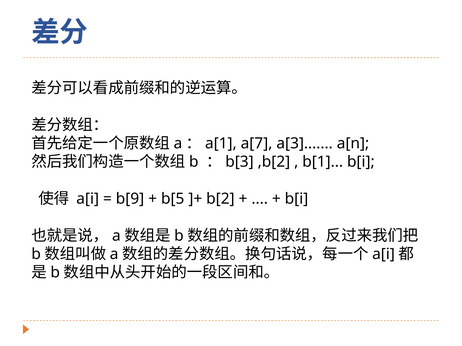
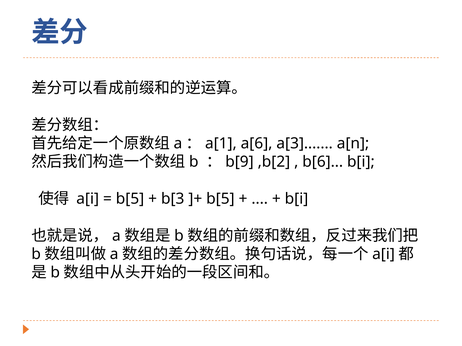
a[7: a[7 -> a[6 (257, 144)
b[3: b[3 -> b[9 (240, 162)
b[1: b[1 -> b[6 (323, 162)
b[9: b[9 -> b[5 (130, 199)
b[5: b[5 -> b[3 (173, 199)
b[2: b[2 -> b[5 (220, 199)
